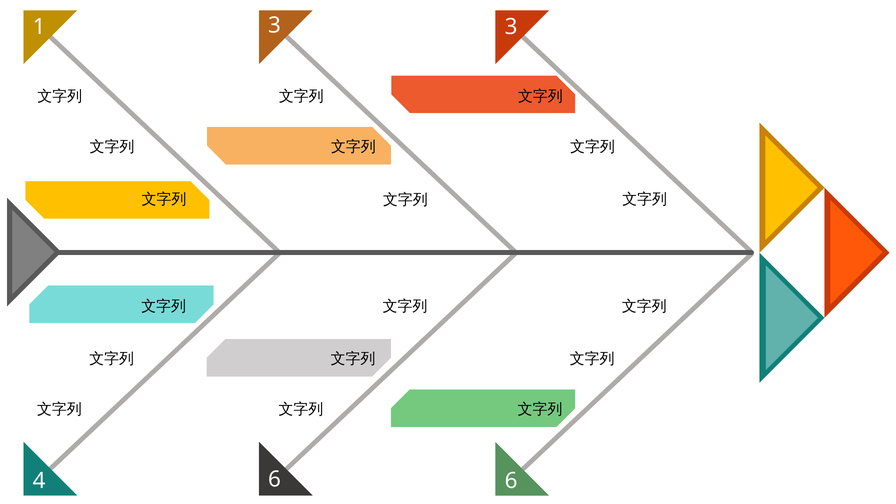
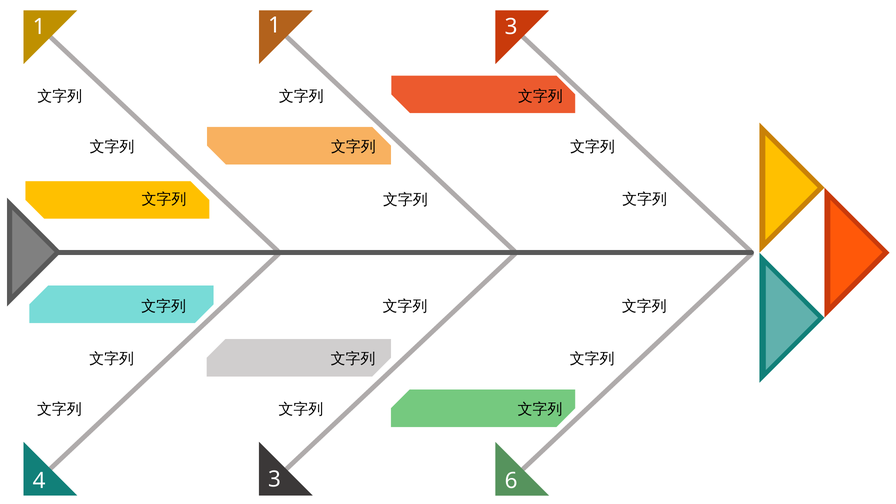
1 3: 3 -> 1 (274, 25)
4 6: 6 -> 3 (274, 479)
